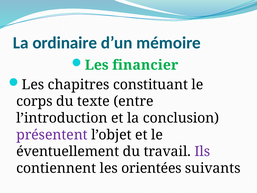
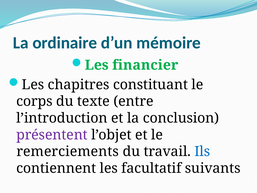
éventuellement: éventuellement -> remerciements (68, 151)
Ils colour: purple -> blue (202, 151)
orientées: orientées -> facultatif (151, 168)
